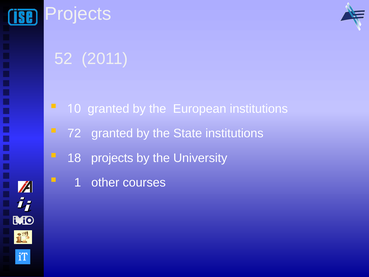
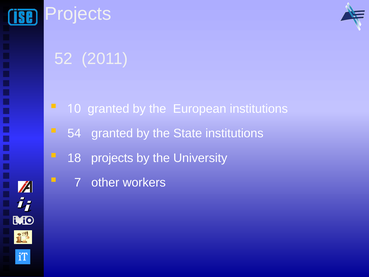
72: 72 -> 54 (74, 133)
1: 1 -> 7 (78, 182)
courses: courses -> workers (144, 182)
